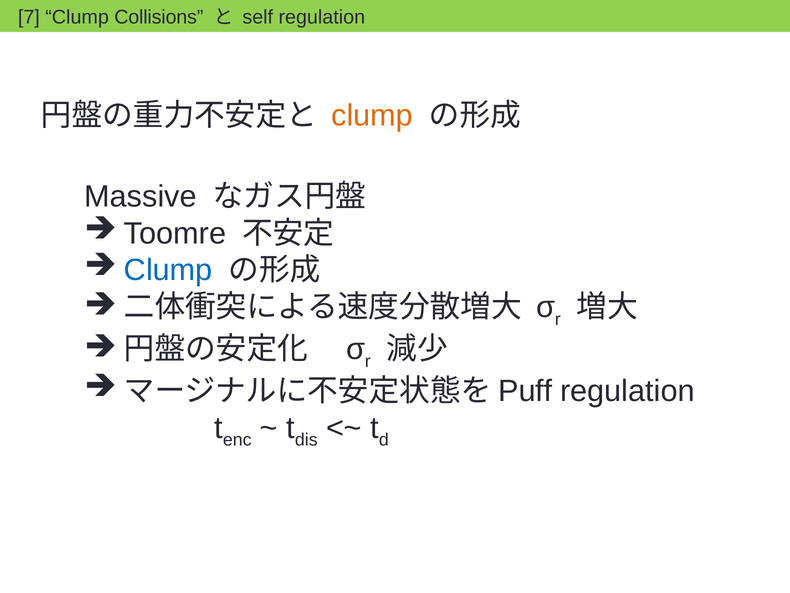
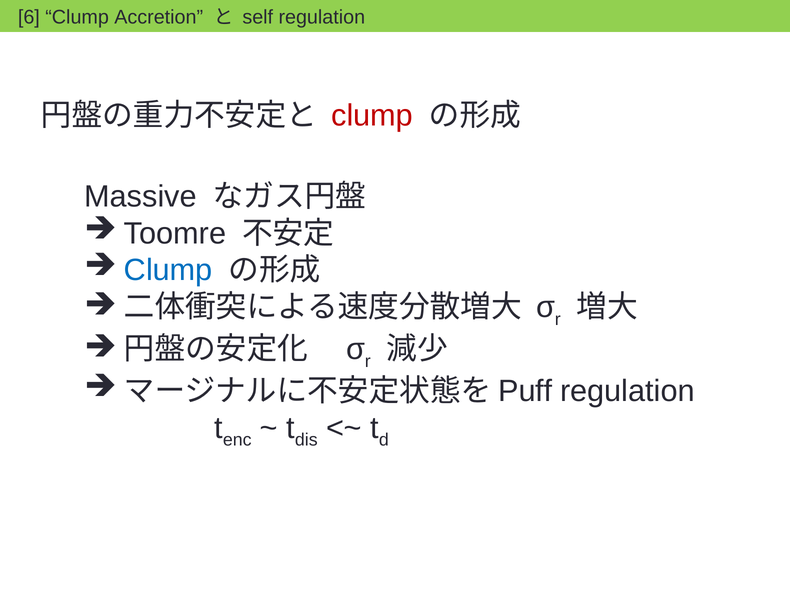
7: 7 -> 6 (29, 17)
Collisions: Collisions -> Accretion (159, 17)
clump colour: orange -> red (372, 115)
